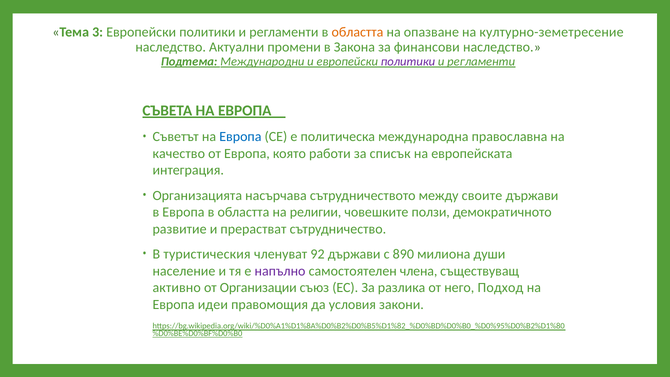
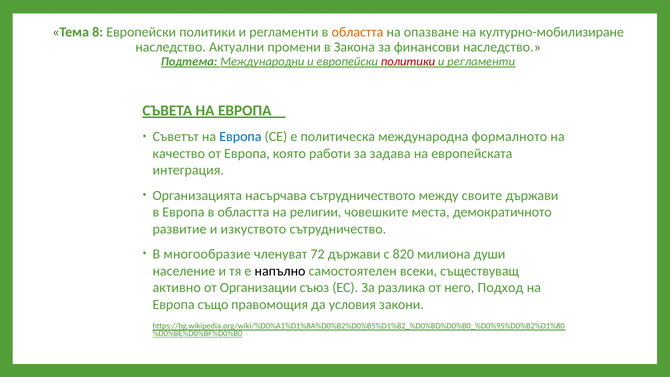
3: 3 -> 8 (98, 32)
културно-земетресение: културно-земетресение -> културно-мобилизиране (552, 32)
политики colour: purple -> red (408, 61)
православна: православна -> формалното (509, 137)
списък: списък -> задава (390, 154)
ползи: ползи -> места (431, 212)
прерастват: прерастват -> изкуството (253, 229)
туристическия: туристическия -> многообразие (207, 254)
92: 92 -> 72 (318, 254)
890: 890 -> 820 (403, 254)
напълно colour: purple -> black (280, 271)
члена: члена -> всеки (419, 271)
идеи: идеи -> също (213, 304)
